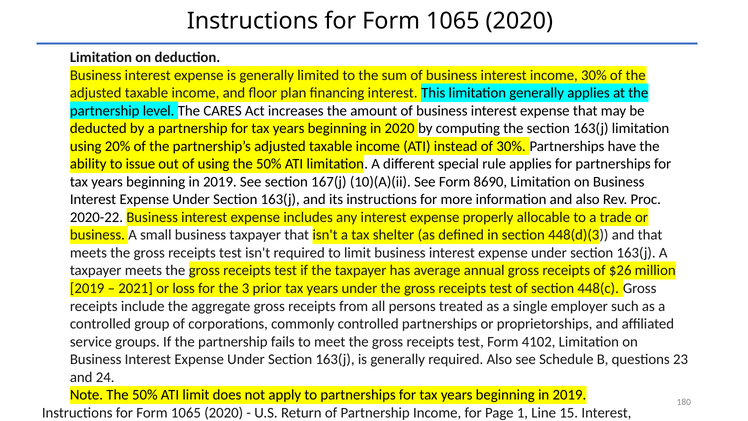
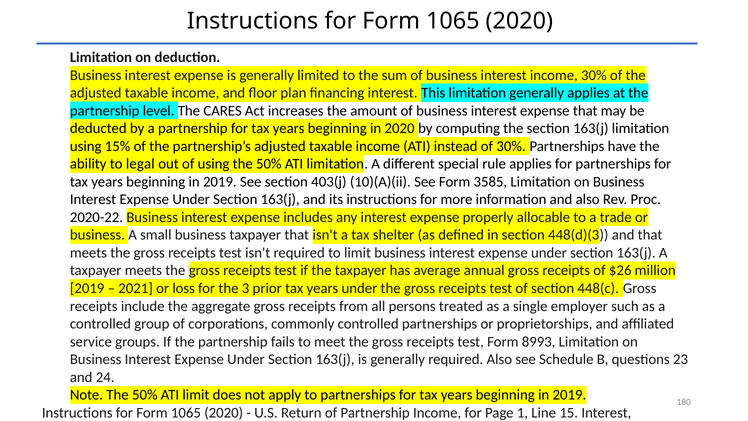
20%: 20% -> 15% (118, 146)
issue: issue -> legal (140, 164)
167(j: 167(j -> 403(j (329, 182)
8690: 8690 -> 3585 (490, 182)
4102: 4102 -> 8993 (539, 341)
